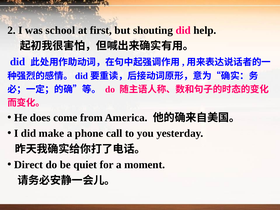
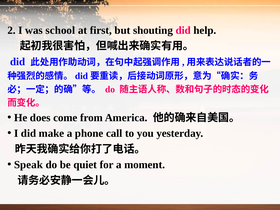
Direct: Direct -> Speak (28, 165)
